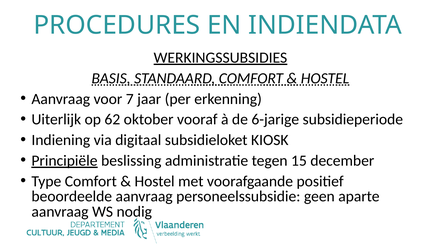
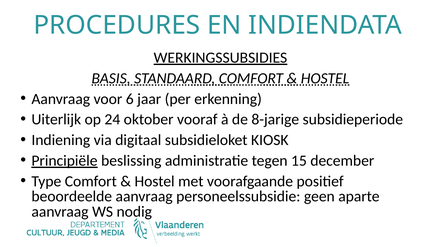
7: 7 -> 6 (130, 99)
62: 62 -> 24 (112, 120)
6-jarige: 6-jarige -> 8-jarige (275, 120)
